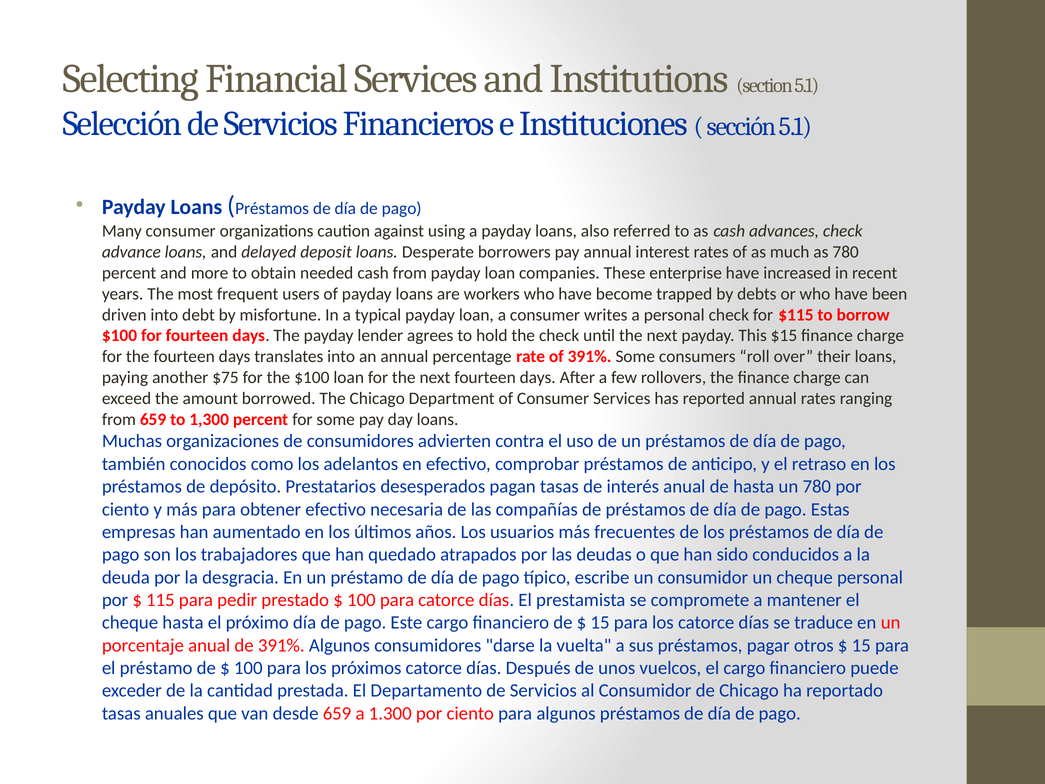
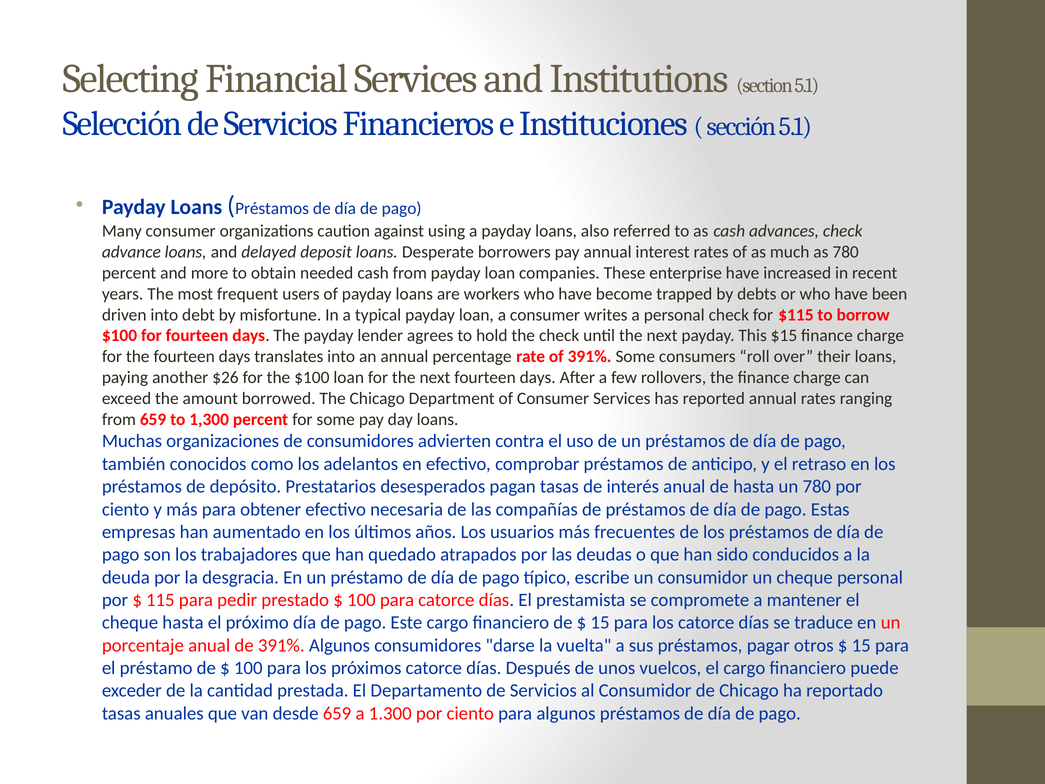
$75: $75 -> $26 (225, 377)
